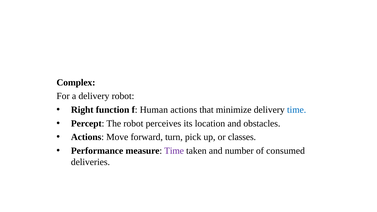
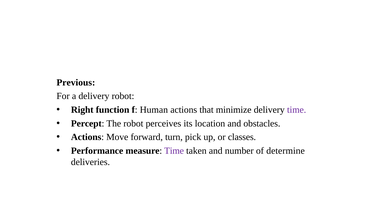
Complex: Complex -> Previous (76, 82)
time colour: blue -> purple (297, 110)
consumed: consumed -> determine (286, 151)
